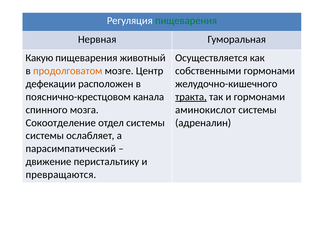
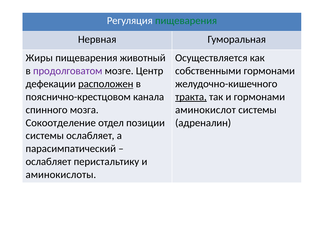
Какую: Какую -> Жиры (39, 58)
продолговатом colour: orange -> purple (68, 71)
расположен underline: none -> present (106, 84)
отдел системы: системы -> позиции (146, 123)
движение: движение -> ослабляет (48, 162)
превращаются: превращаются -> аминокислоты (61, 175)
